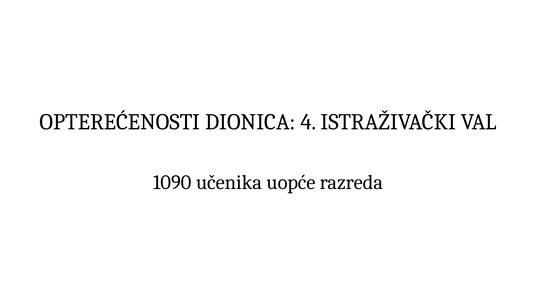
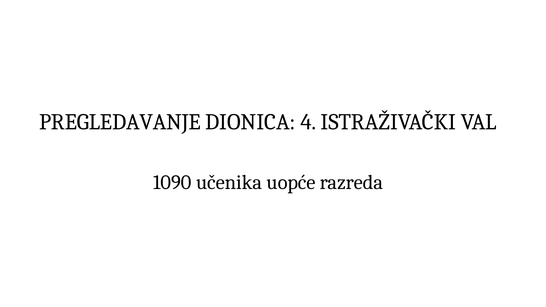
OPTEREĆENOSTI: OPTEREĆENOSTI -> PREGLEDAVANJE (120, 122)
